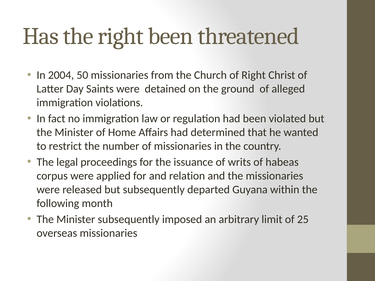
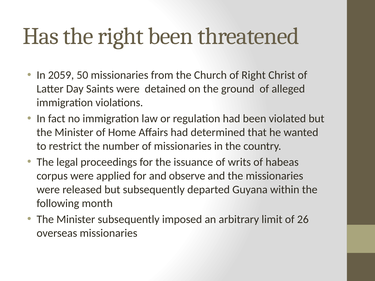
2004: 2004 -> 2059 (61, 75)
relation: relation -> observe (187, 176)
25: 25 -> 26 (303, 219)
